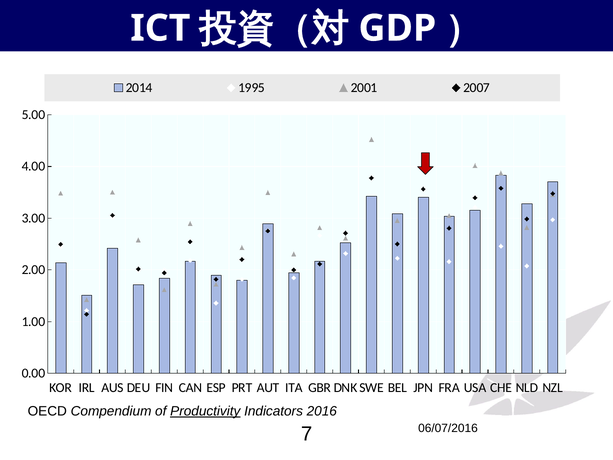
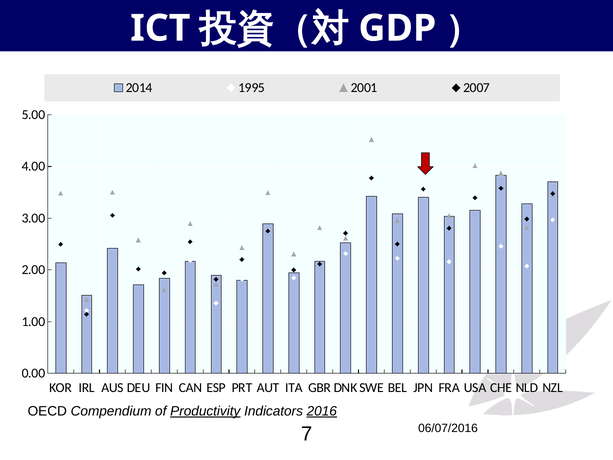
2016 underline: none -> present (322, 411)
